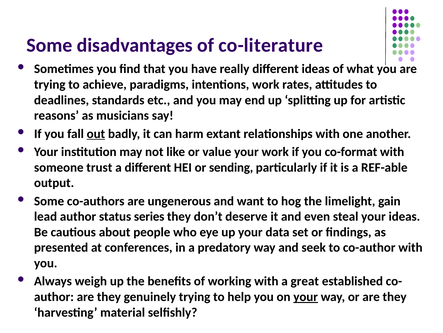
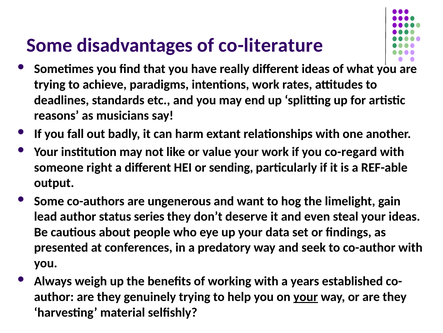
out underline: present -> none (96, 133)
co-format: co-format -> co-regard (351, 152)
trust: trust -> right (99, 167)
great: great -> years (305, 281)
